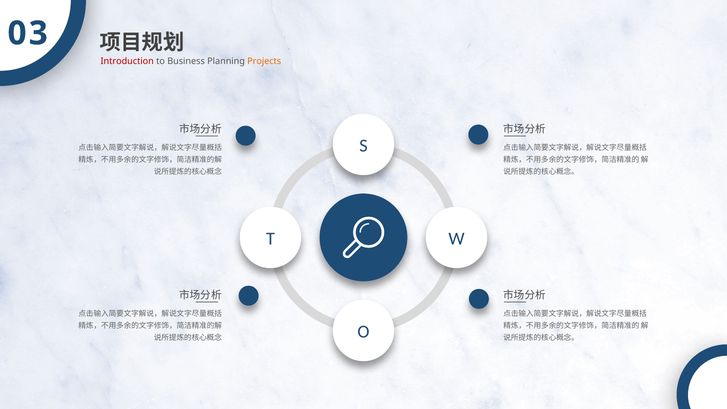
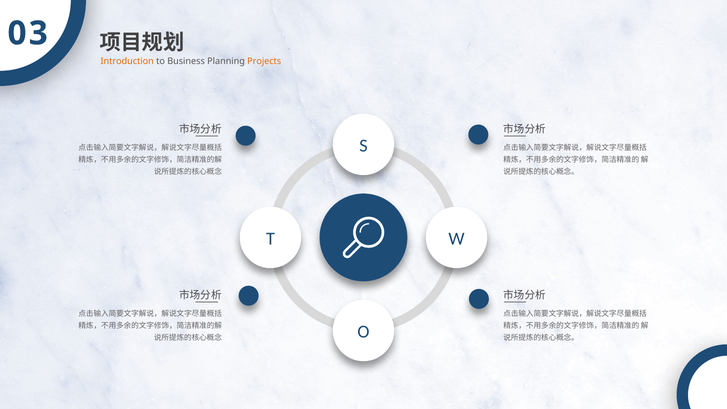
Introduction colour: red -> orange (127, 61)
